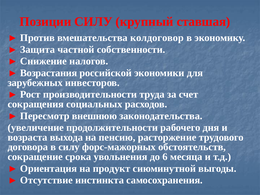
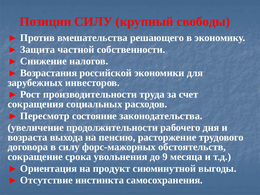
ставшая: ставшая -> свободы (203, 22)
колдоговор: колдоговор -> решающего (157, 38)
внешнюю: внешнюю -> состояние (94, 116)
6: 6 -> 9 (165, 157)
